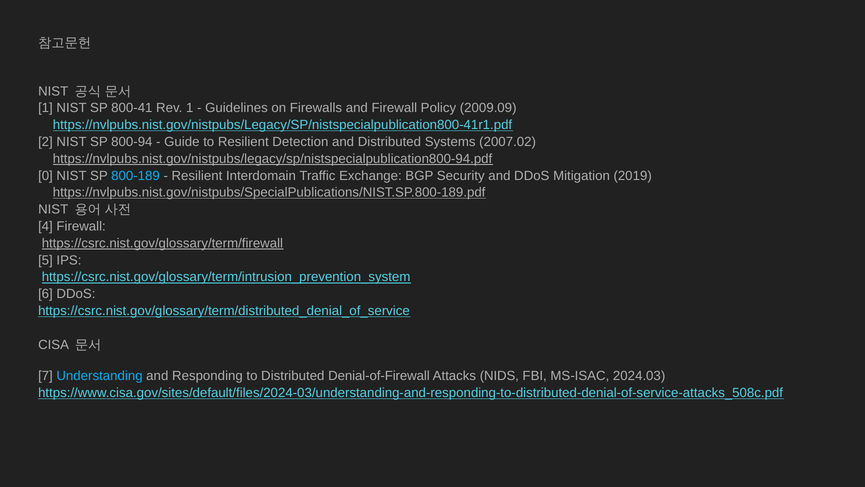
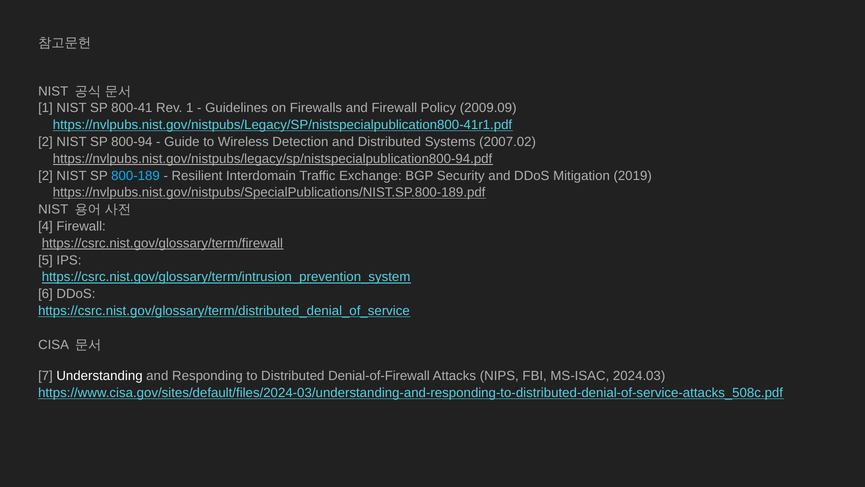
to Resilient: Resilient -> Wireless (243, 142)
0: 0 -> 2 (45, 176)
Understanding colour: light blue -> white (100, 376)
NIDS: NIDS -> NIPS (499, 376)
